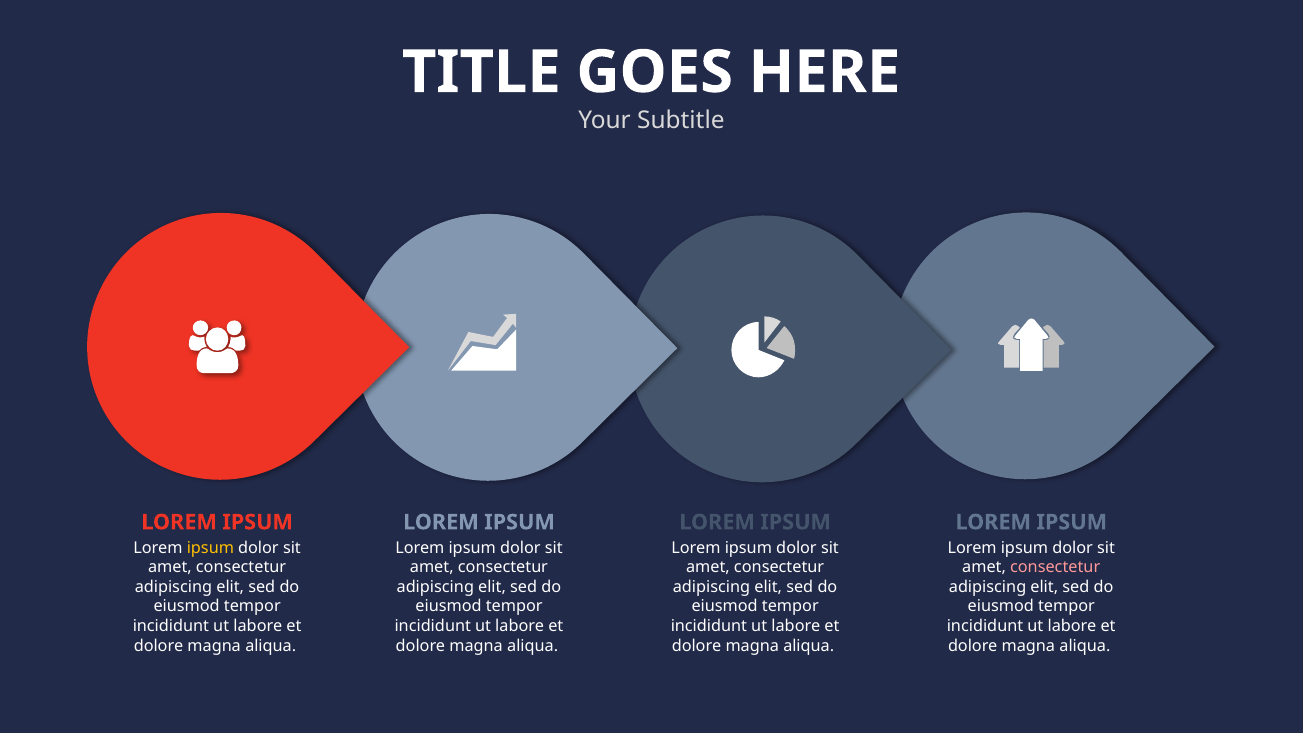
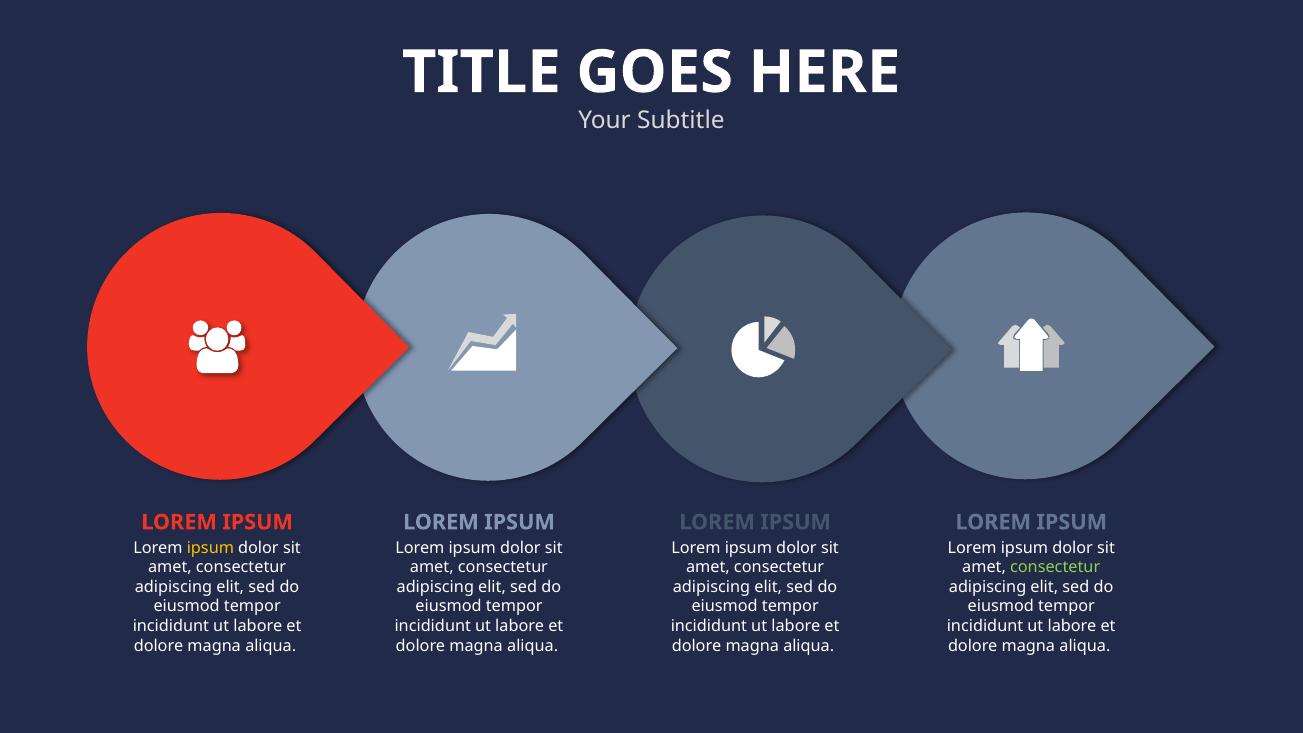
consectetur colour: pink -> light green (1055, 567)
